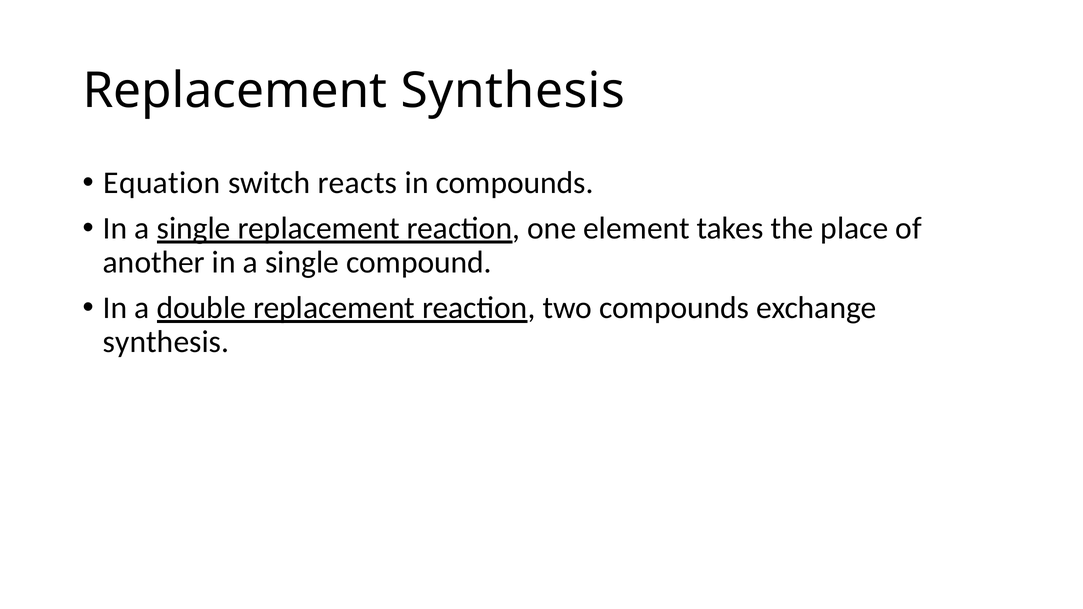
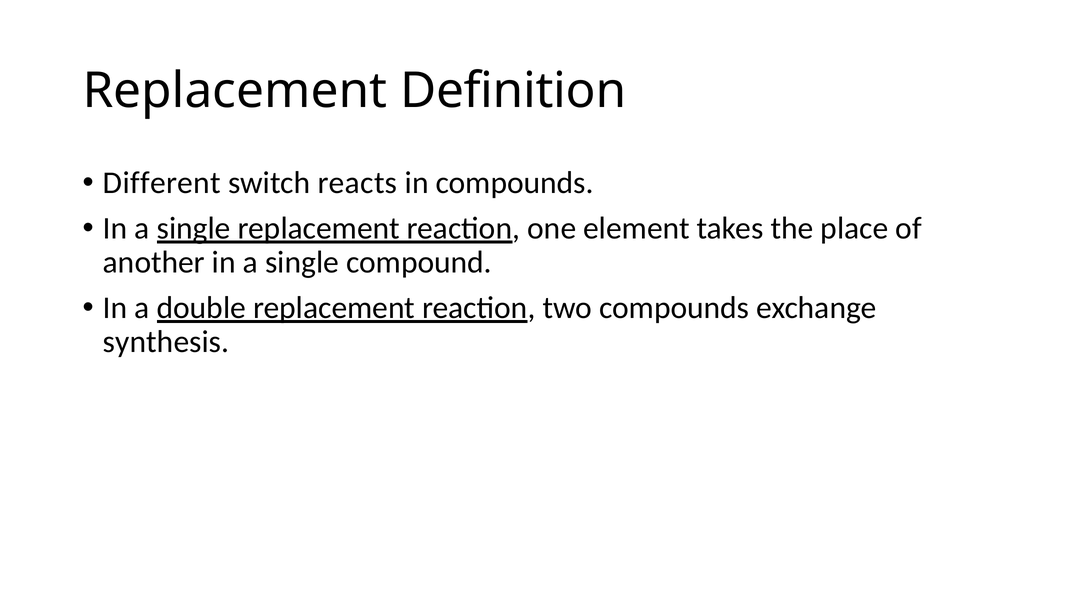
Replacement Synthesis: Synthesis -> Definition (513, 91)
Equation: Equation -> Different (162, 183)
